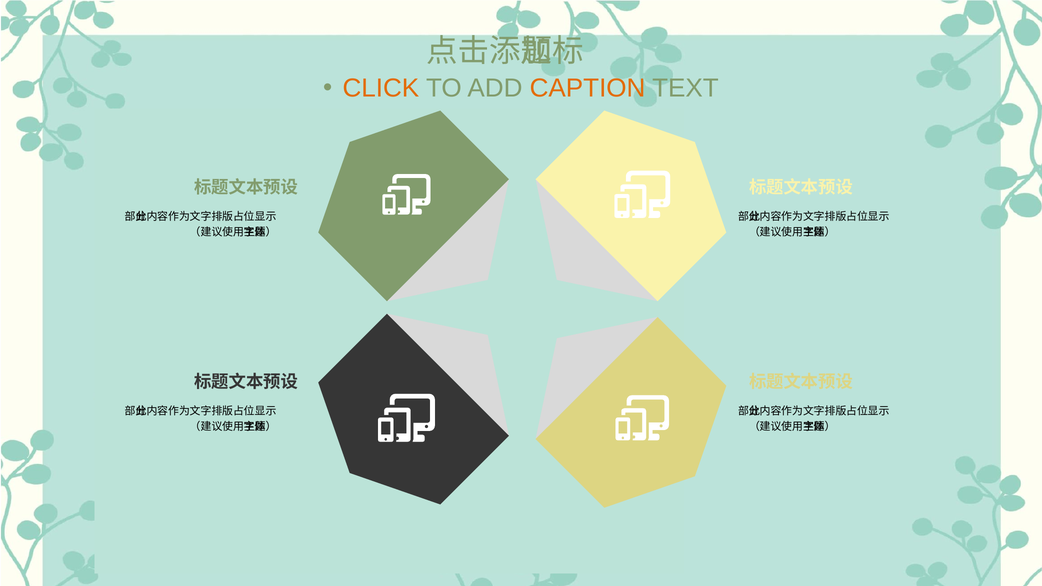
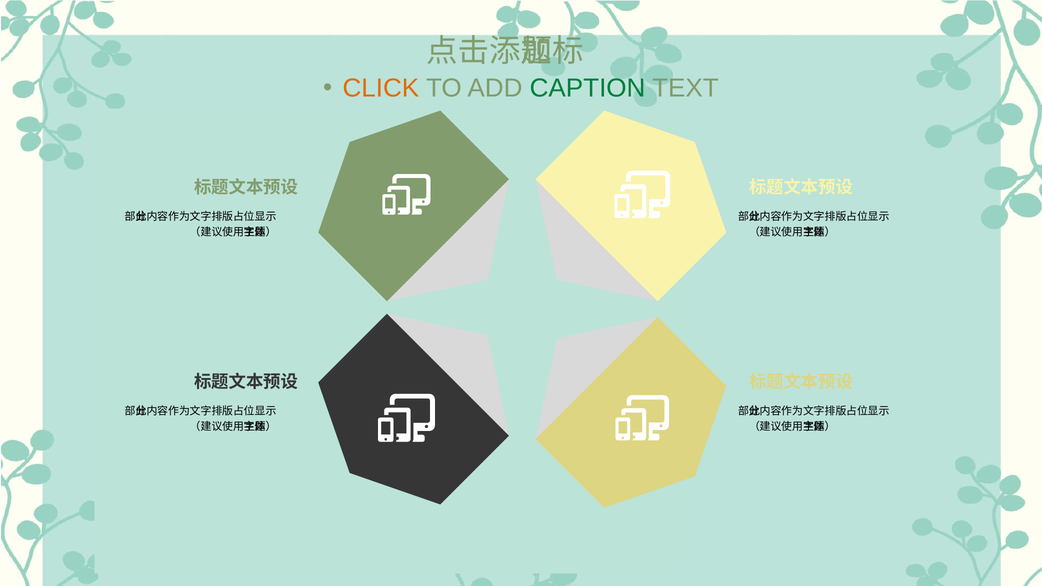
CAPTION colour: orange -> green (588, 88)
